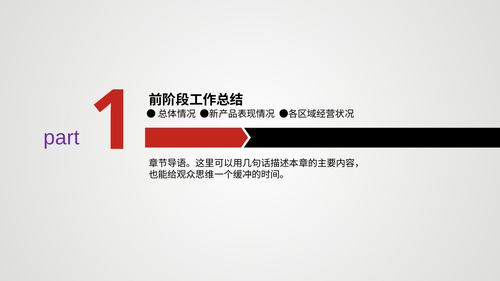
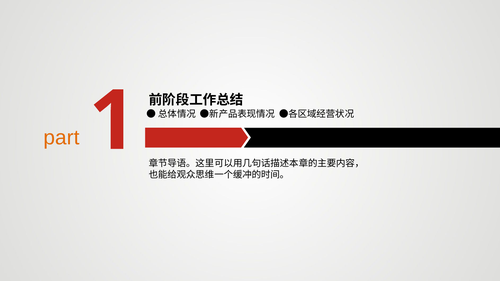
part colour: purple -> orange (62, 138)
